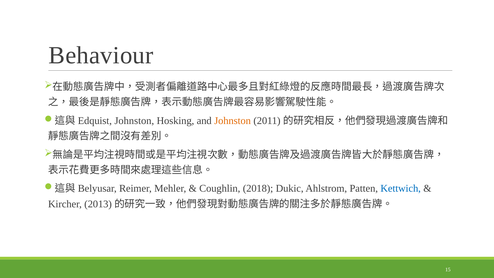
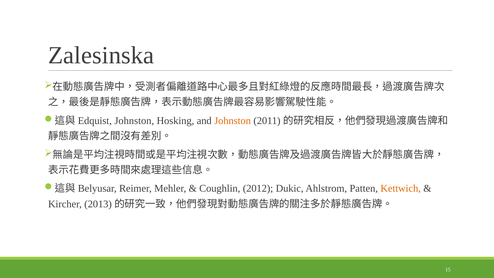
Behaviour: Behaviour -> Zalesinska (101, 55)
2018: 2018 -> 2012 (258, 188)
Kettwich colour: blue -> orange (401, 188)
